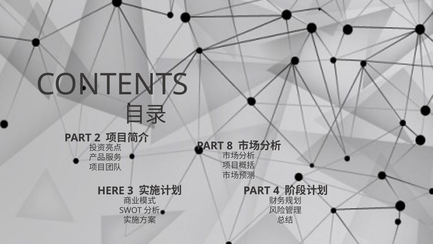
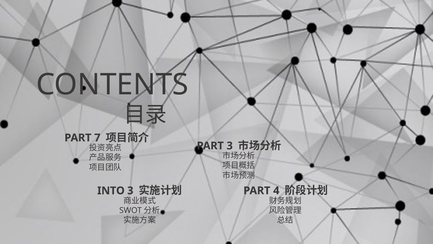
2: 2 -> 7 (97, 138)
PART 8: 8 -> 3 (230, 146)
HERE: HERE -> INTO (111, 190)
